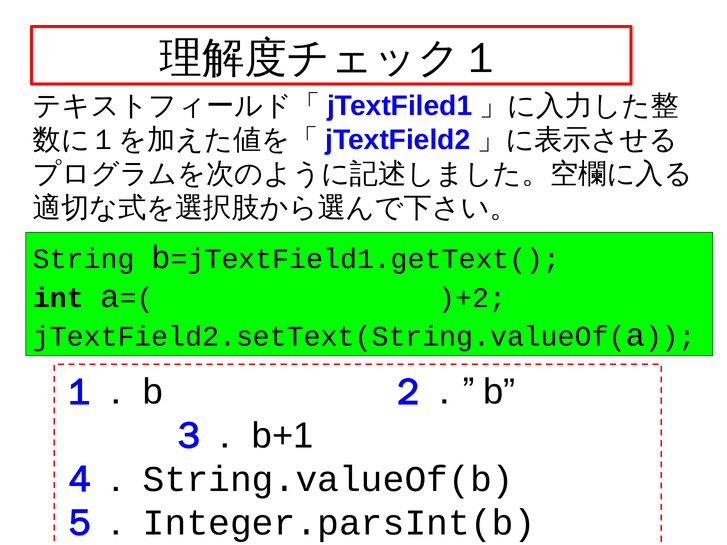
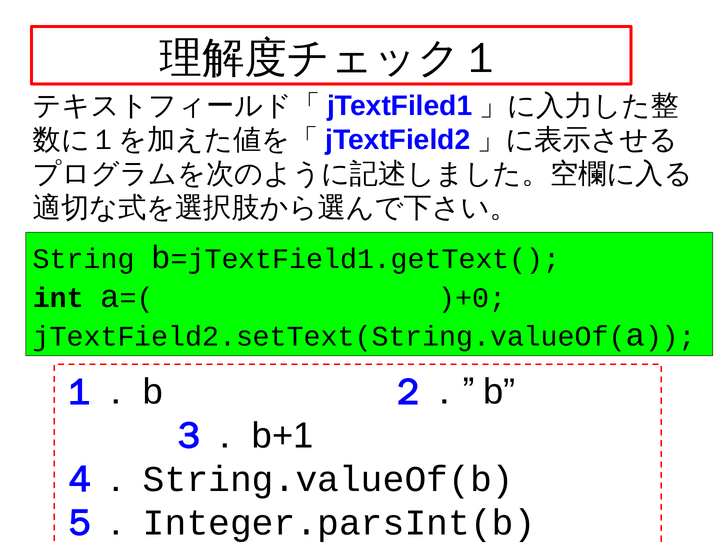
)+2: )+2 -> )+0 (472, 298)
